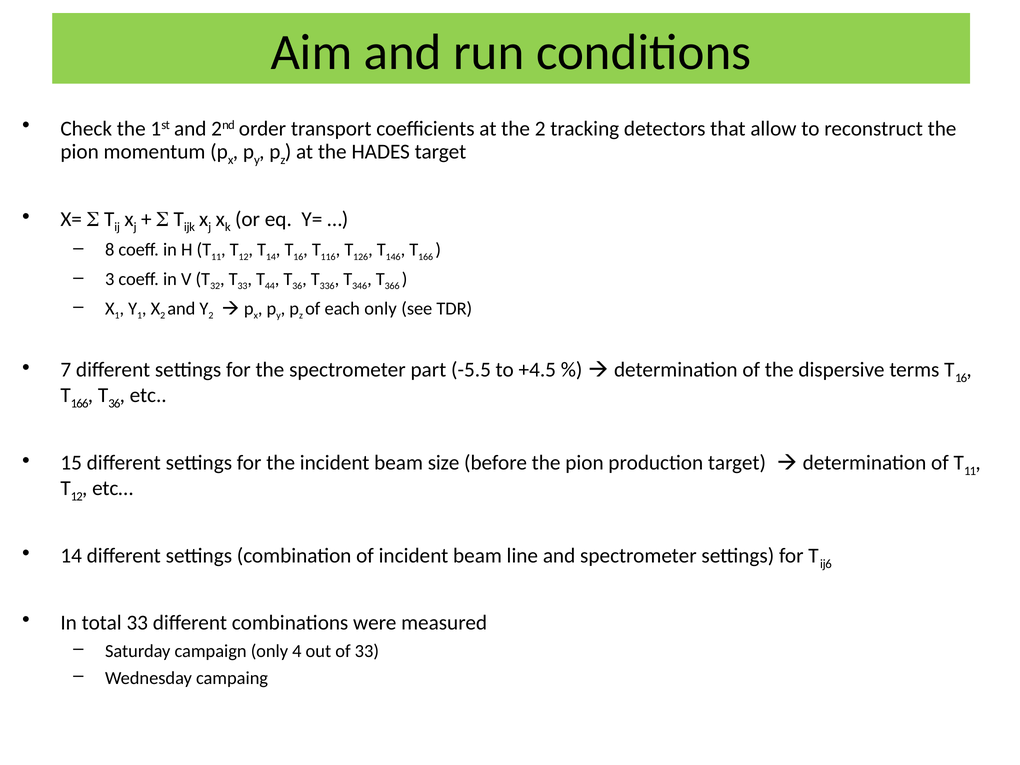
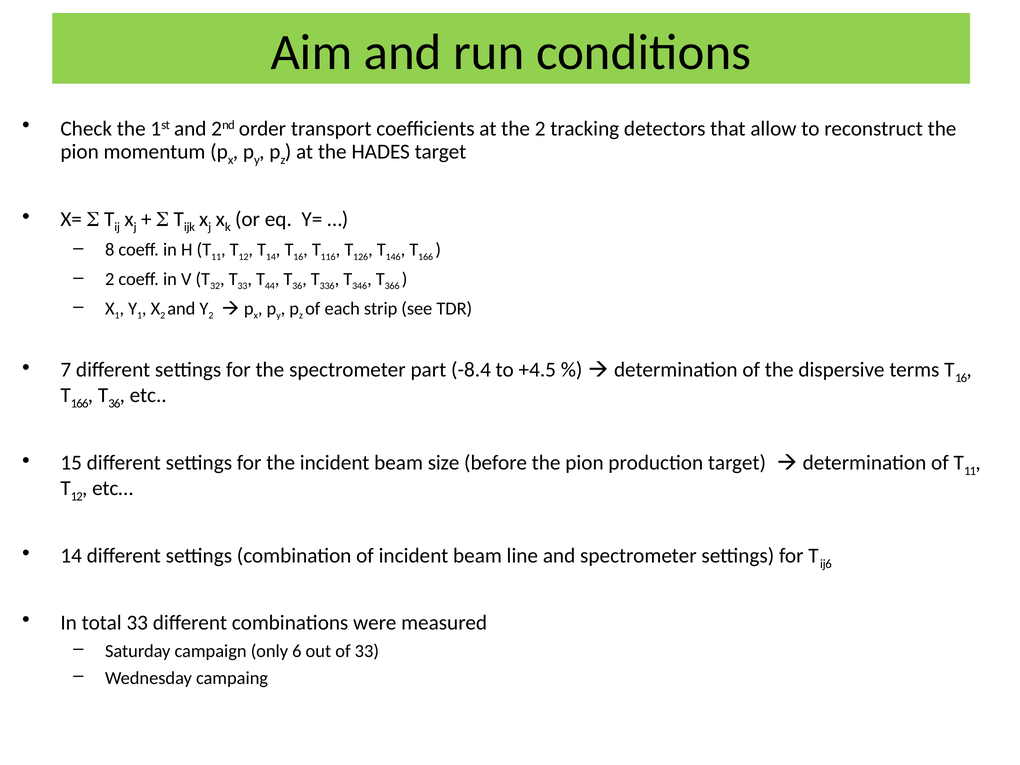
3: 3 -> 2 (110, 279)
each only: only -> strip (381, 308)
-5.5: -5.5 -> -8.4 (471, 370)
4: 4 -> 6 (297, 651)
